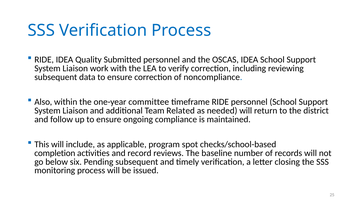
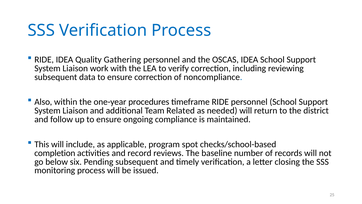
Submitted: Submitted -> Gathering (122, 60)
committee: committee -> procedures (149, 102)
